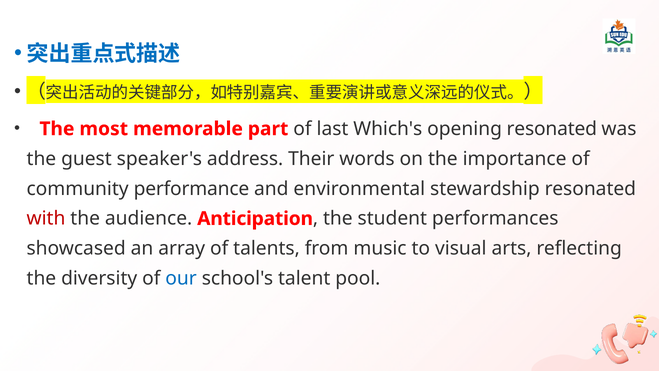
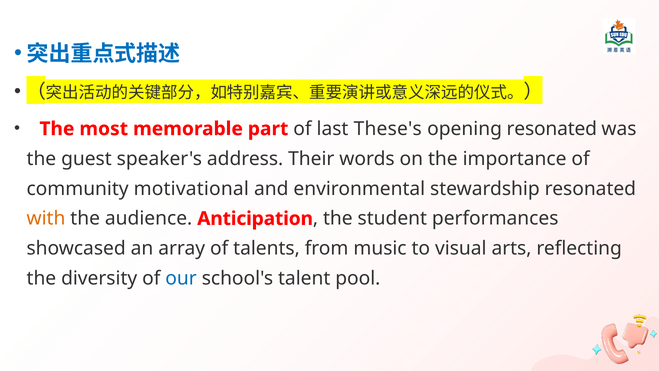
Which's: Which's -> These's (388, 129)
performance: performance -> motivational (191, 189)
with colour: red -> orange (46, 218)
